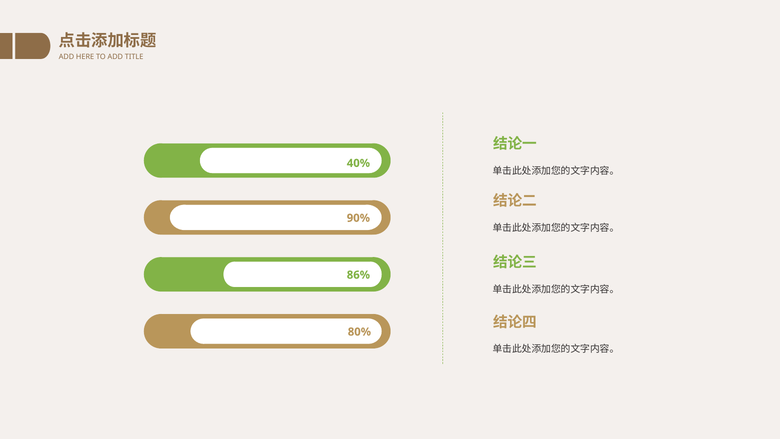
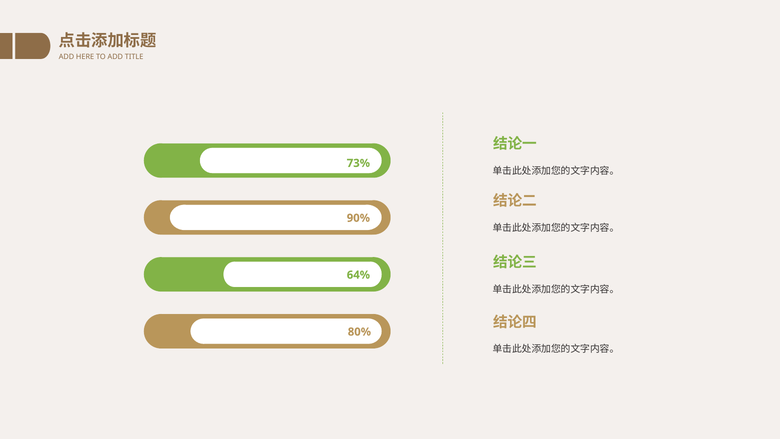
40%: 40% -> 73% (358, 163)
86%: 86% -> 64% (358, 275)
